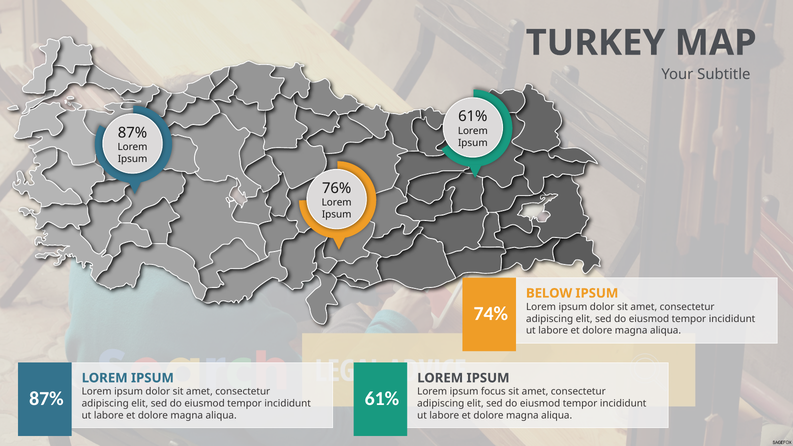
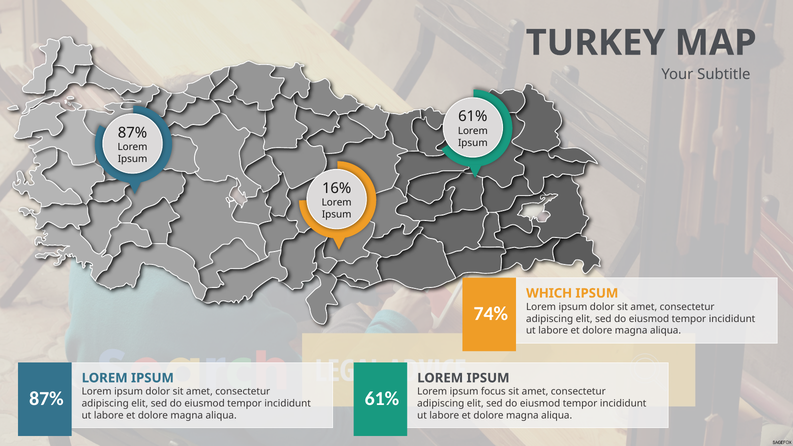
76%: 76% -> 16% (337, 188)
BELOW: BELOW -> WHICH (549, 293)
